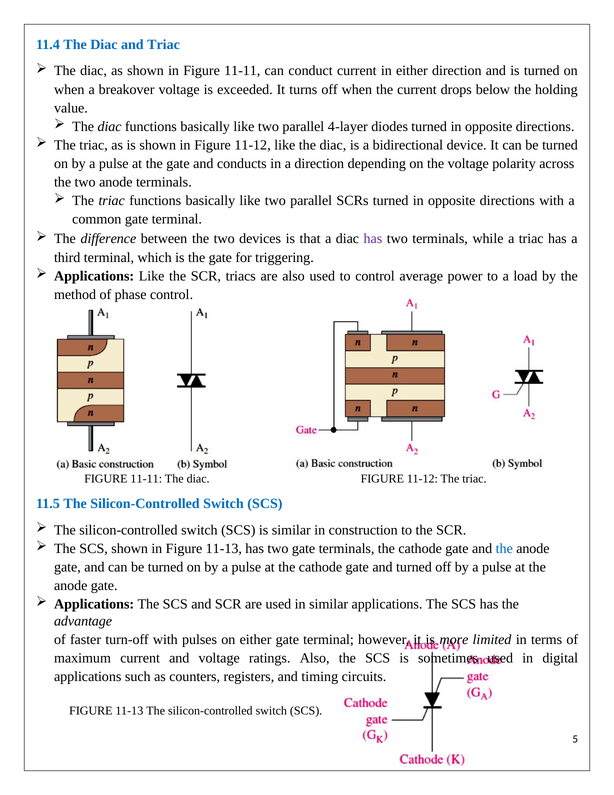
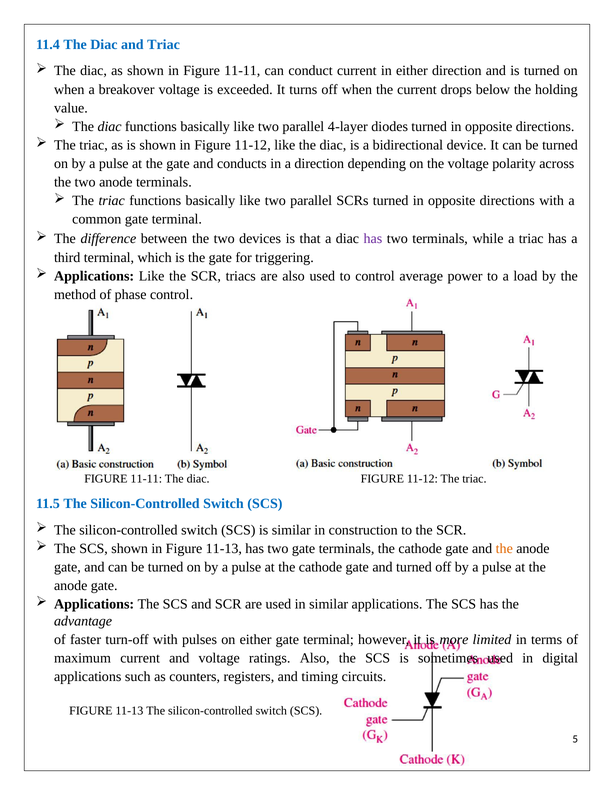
the colour: blue -> orange (504, 548)
